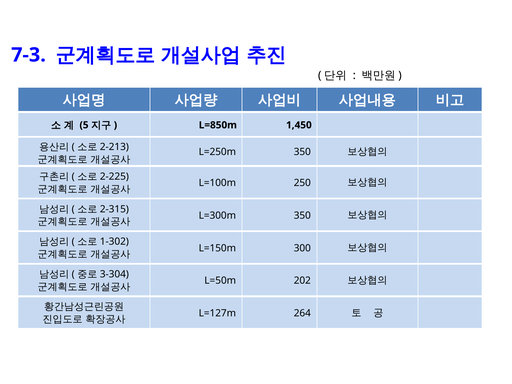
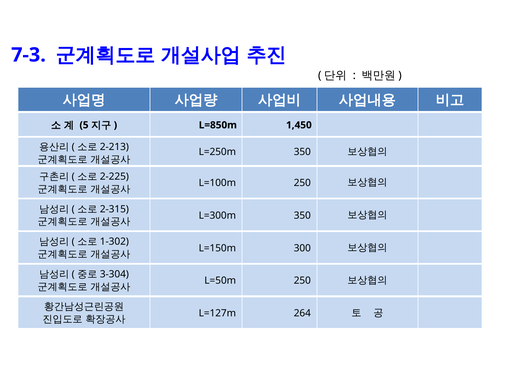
L=50m 202: 202 -> 250 (302, 281)
